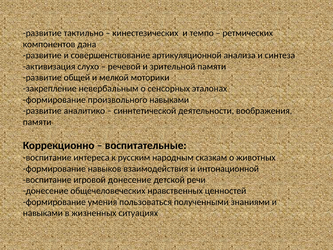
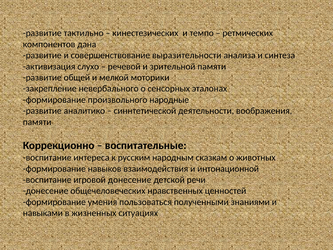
артикуляционной: артикуляционной -> выразительности (187, 55)
невербальным: невербальным -> невербального (109, 89)
произвольного навыками: навыками -> народные (169, 100)
